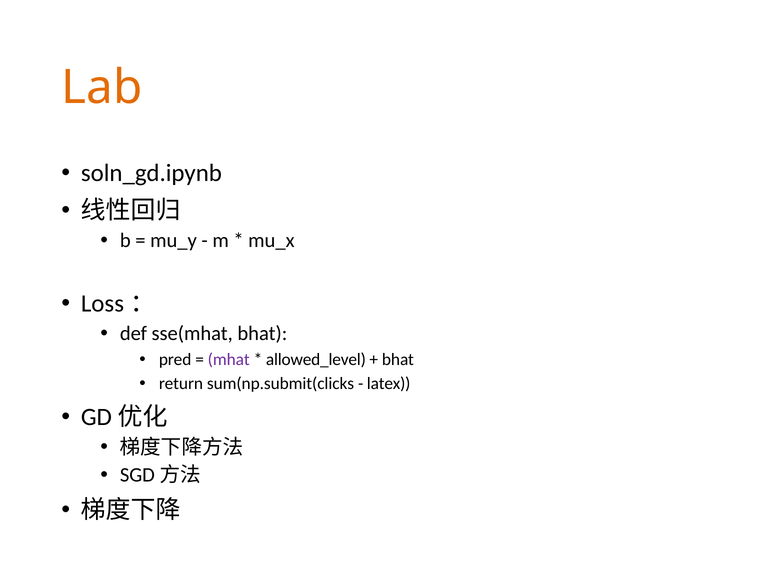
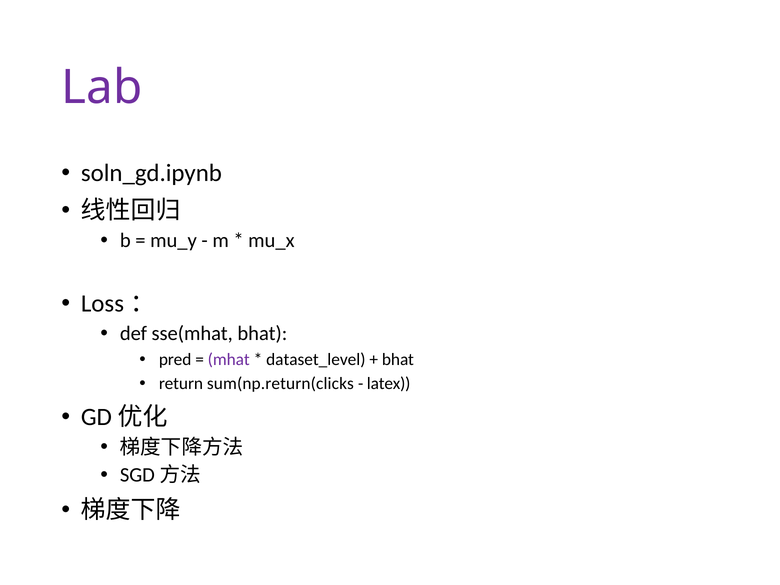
Lab colour: orange -> purple (102, 87)
allowed_level: allowed_level -> dataset_level (316, 360)
sum(np.submit(clicks: sum(np.submit(clicks -> sum(np.return(clicks (280, 384)
